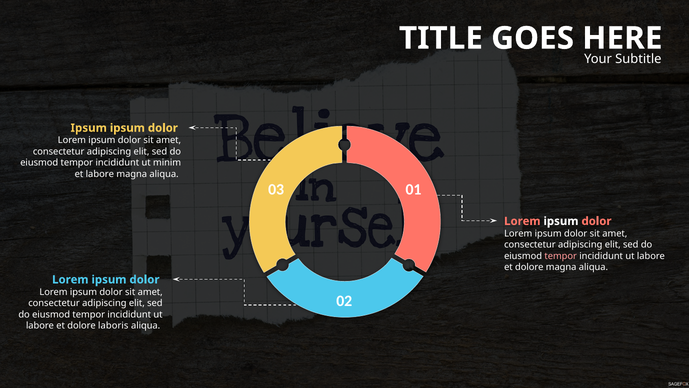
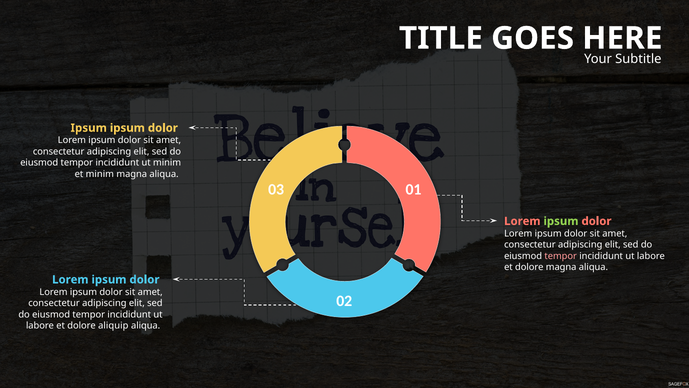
et labore: labore -> minim (100, 174)
ipsum colour: white -> light green (561, 221)
laboris: laboris -> aliquip (113, 325)
